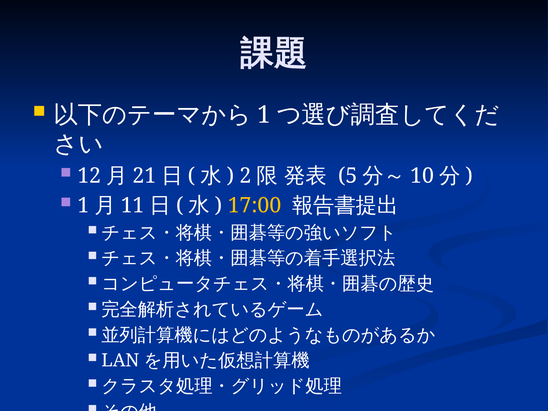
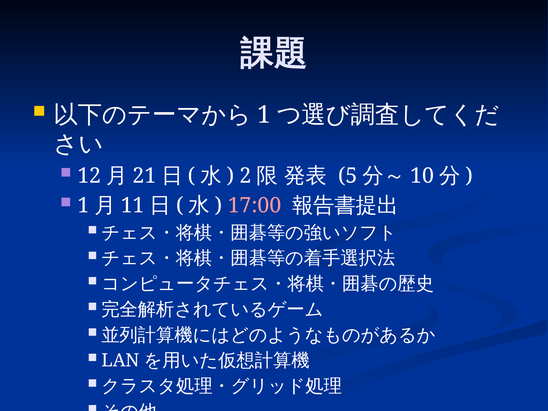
17:00 colour: yellow -> pink (255, 206)
